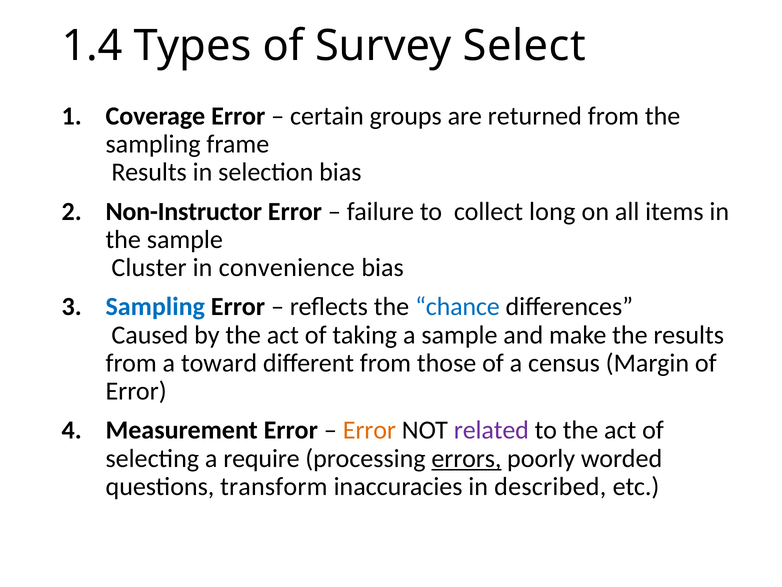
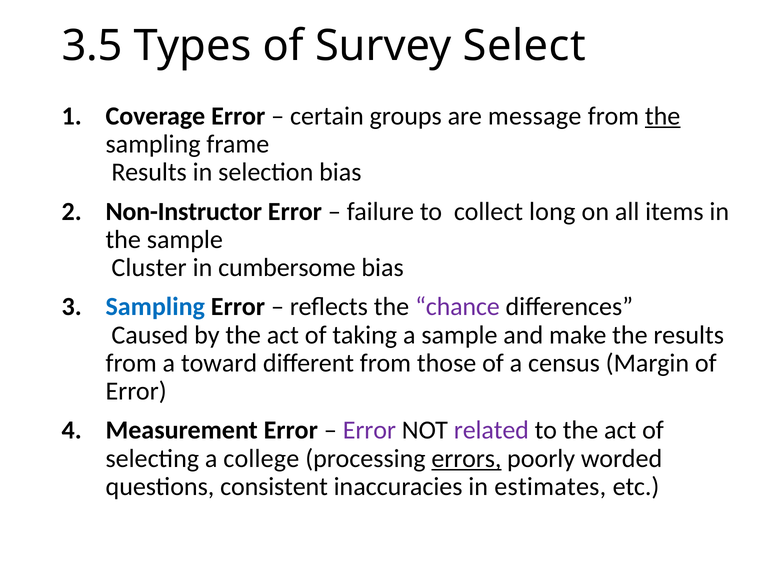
1.4: 1.4 -> 3.5 (92, 46)
returned: returned -> message (535, 116)
the underline: none -> present (663, 116)
convenience: convenience -> cumbersome (287, 267)
chance colour: blue -> purple (457, 307)
Error colour: orange -> purple (369, 430)
require: require -> college (261, 458)
transform: transform -> consistent (274, 486)
described: described -> estimates (550, 486)
